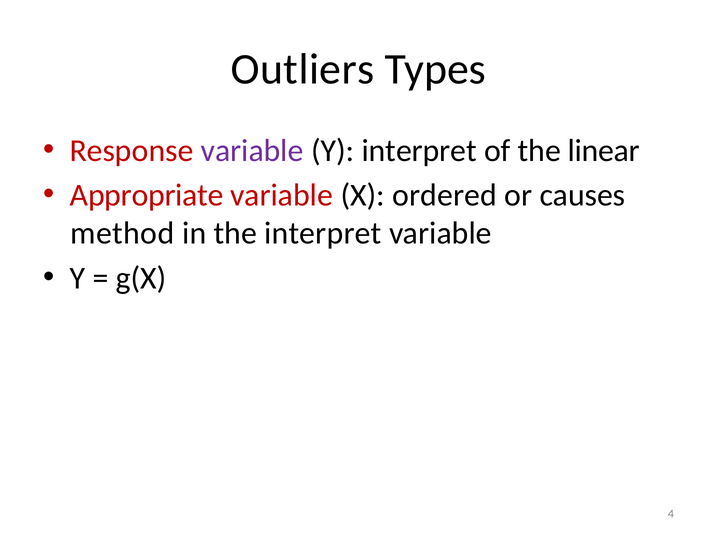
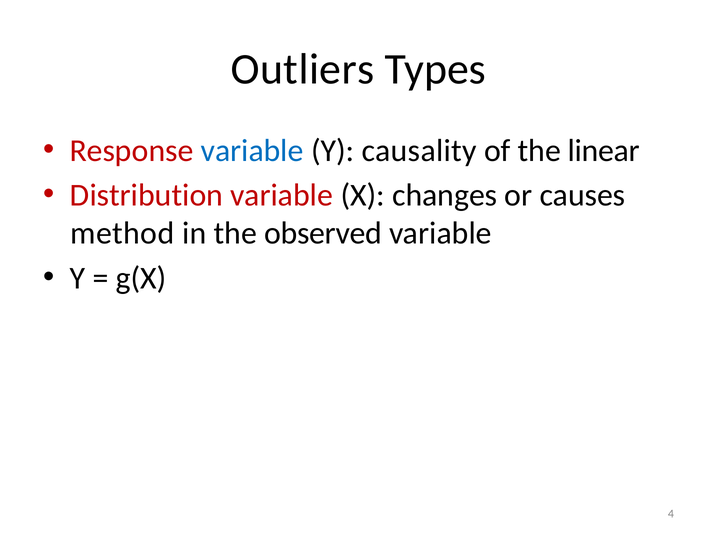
variable colour: purple -> blue (252, 150)
Y interpret: interpret -> causality (419, 150)
Appropriate: Appropriate -> Distribution (147, 195)
ordered: ordered -> changes (445, 195)
the interpret: interpret -> observed (323, 233)
